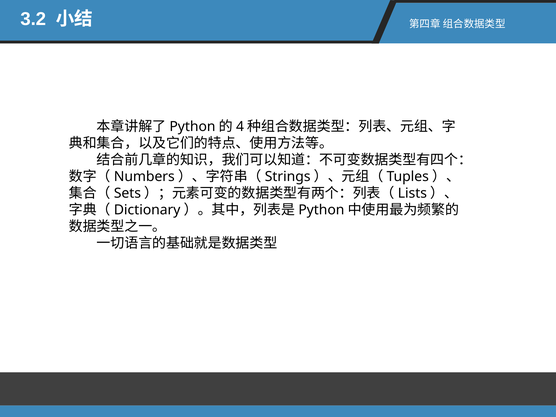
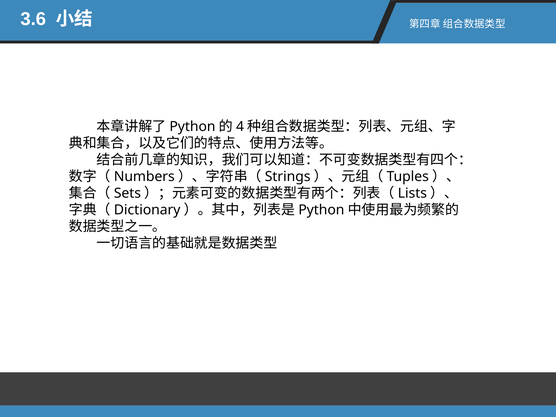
3.2: 3.2 -> 3.6 (33, 19)
